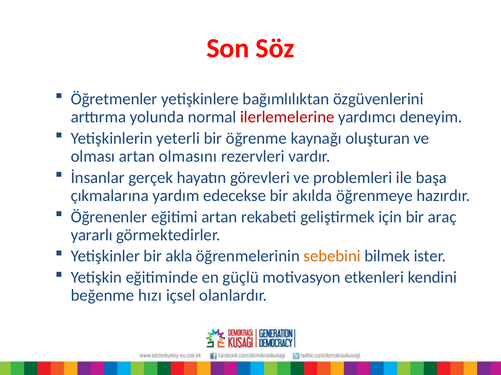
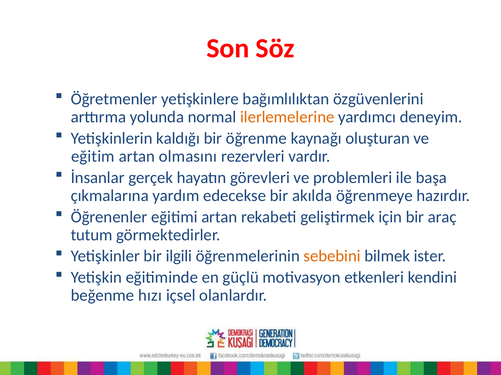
ilerlemelerine colour: red -> orange (287, 117)
yeterli: yeterli -> kaldığı (178, 138)
olması: olması -> eğitim (93, 157)
yararlı: yararlı -> tutum (92, 235)
akla: akla -> ilgili (179, 257)
